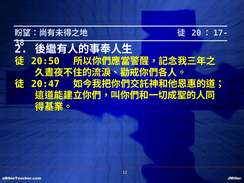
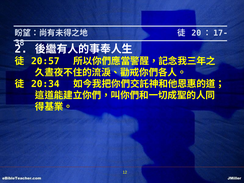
20:50: 20:50 -> 20:57 (45, 61)
20:47: 20:47 -> 20:34 (45, 84)
